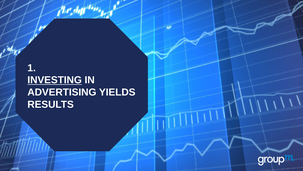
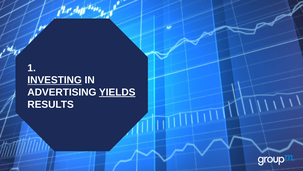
YIELDS underline: none -> present (117, 92)
